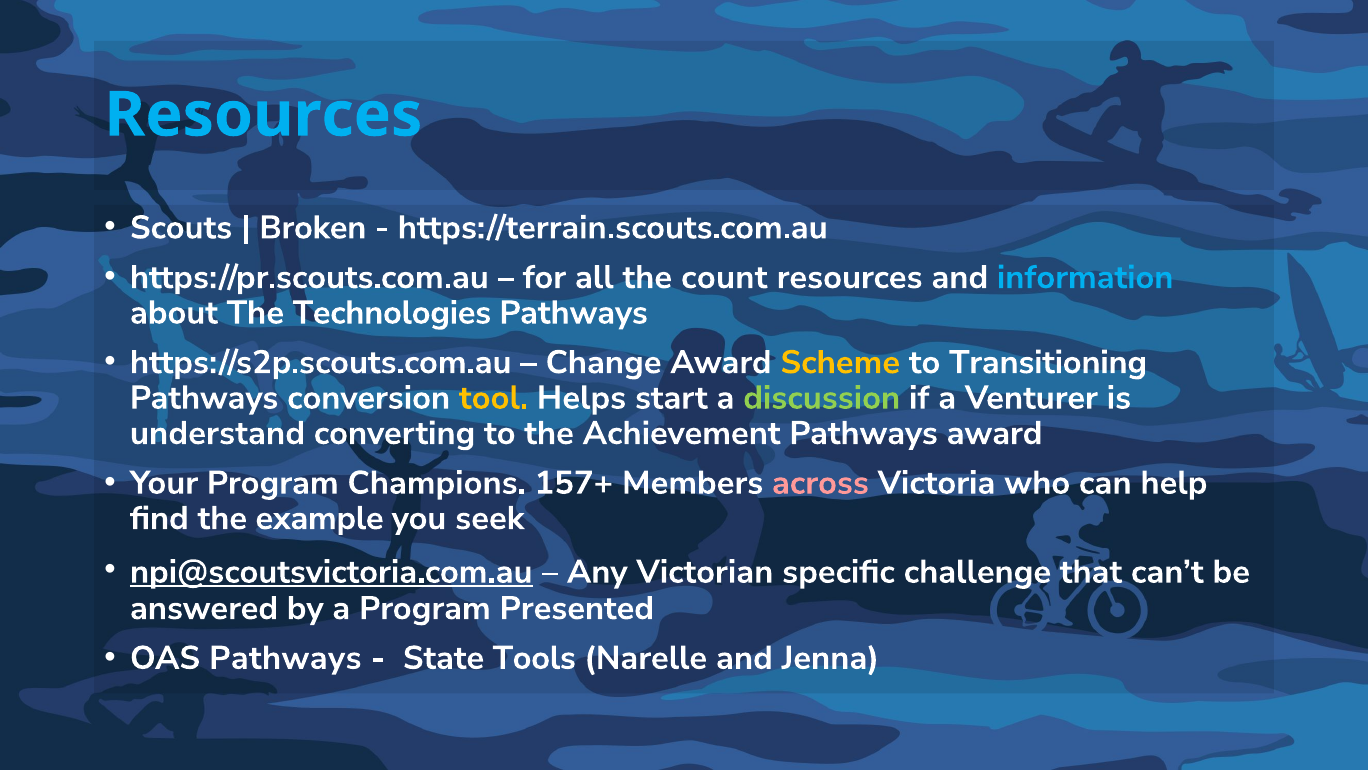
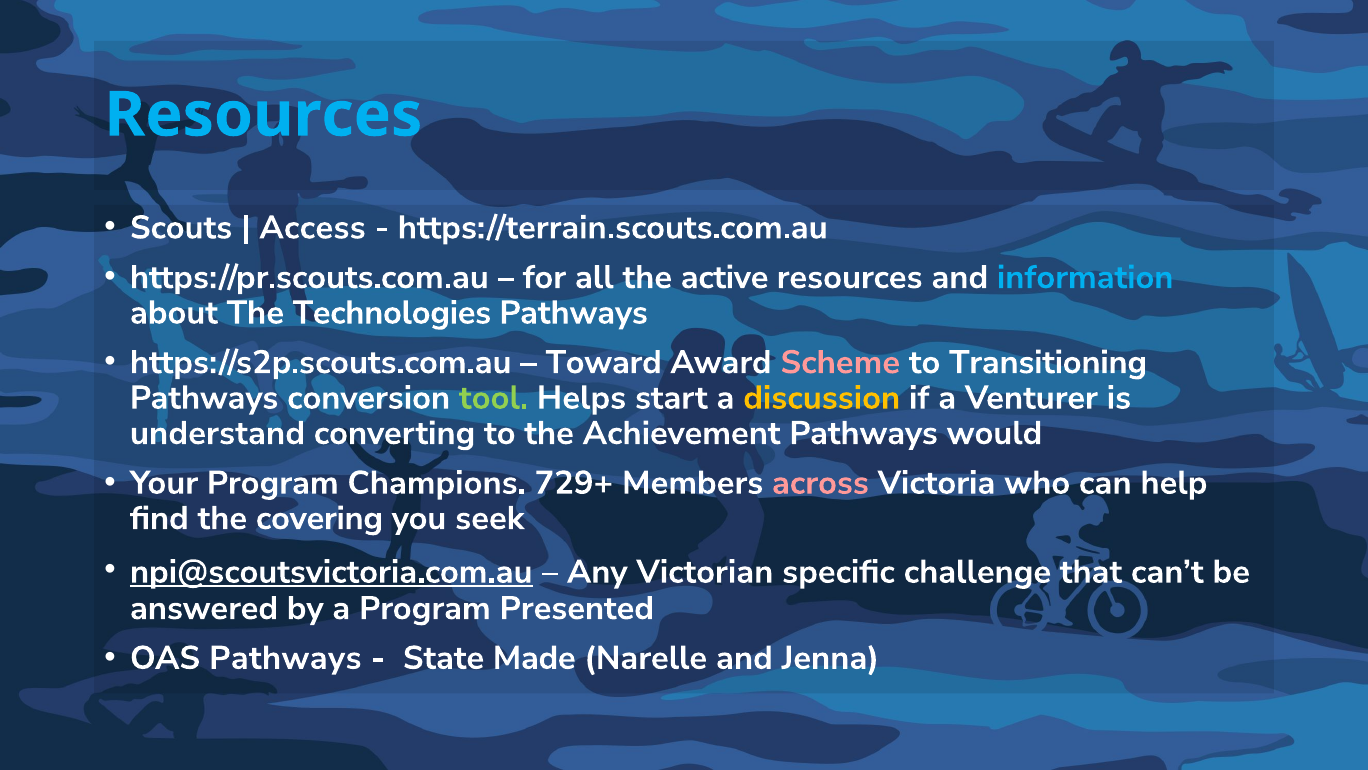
Broken: Broken -> Access (313, 227)
count: count -> active (725, 277)
Change: Change -> Toward (604, 362)
Scheme colour: yellow -> pink (840, 362)
tool colour: yellow -> light green (494, 398)
discussion colour: light green -> yellow (822, 398)
Pathways award: award -> would (994, 433)
157+: 157+ -> 729+ (574, 483)
example: example -> covering (320, 518)
Tools: Tools -> Made (534, 658)
